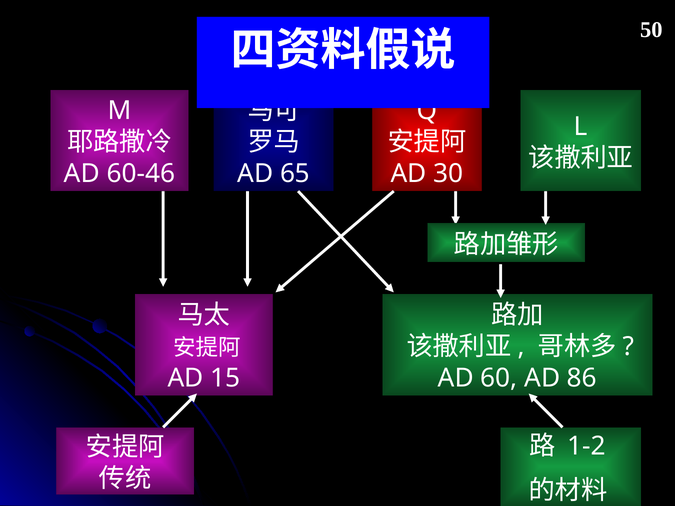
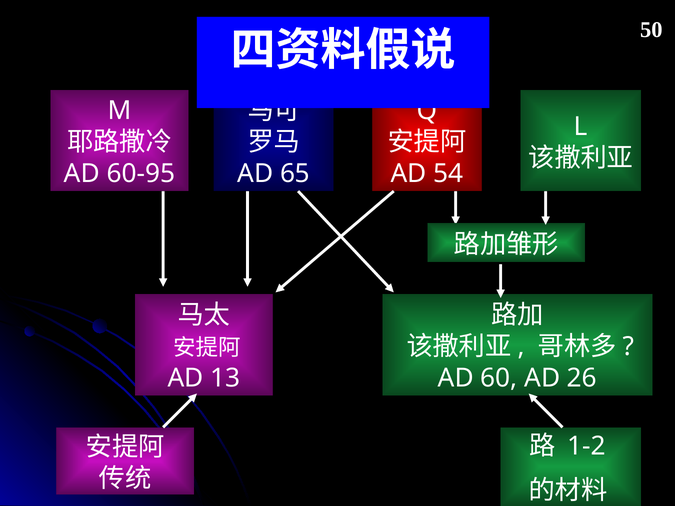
60-46: 60-46 -> 60-95 (141, 174)
30: 30 -> 54 (448, 174)
15: 15 -> 13 (225, 378)
86: 86 -> 26 (582, 378)
